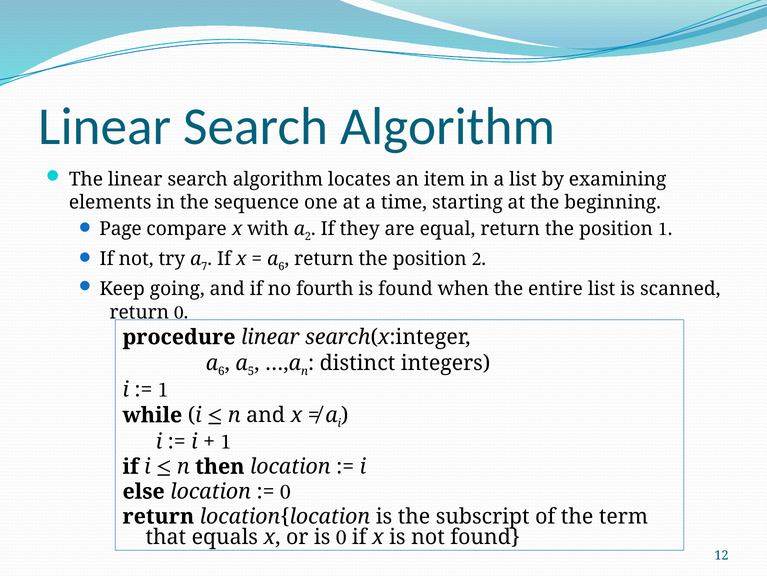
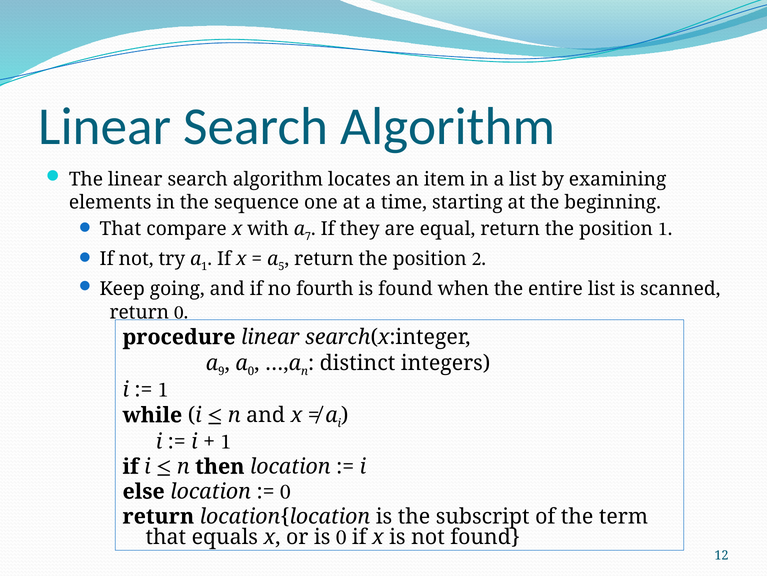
Page: Page -> That (120, 229)
a 2: 2 -> 7 (308, 236)
a 7: 7 -> 1 (204, 266)
6: 6 -> 5 (281, 266)
6: 6 -> 9 (221, 371)
a 5: 5 -> 0 (251, 371)
